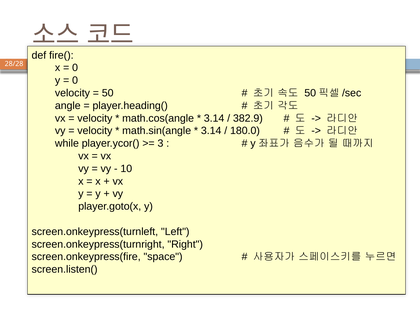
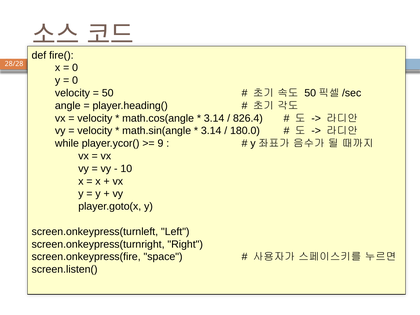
382.9: 382.9 -> 826.4 (248, 118)
3: 3 -> 9 (160, 143)
